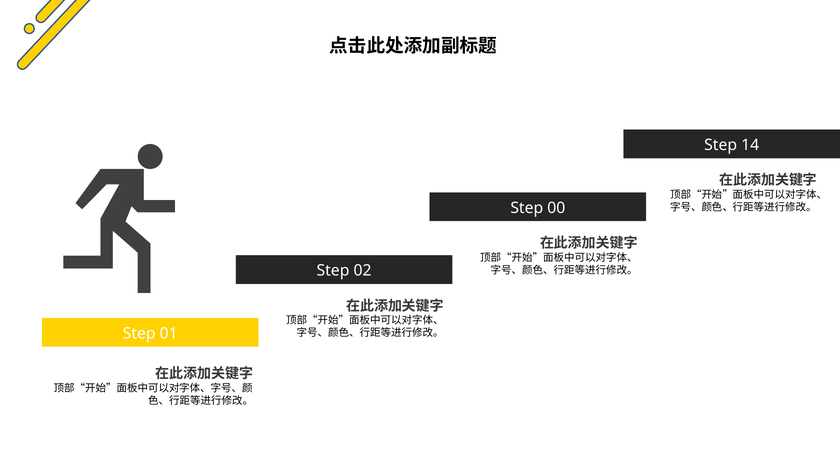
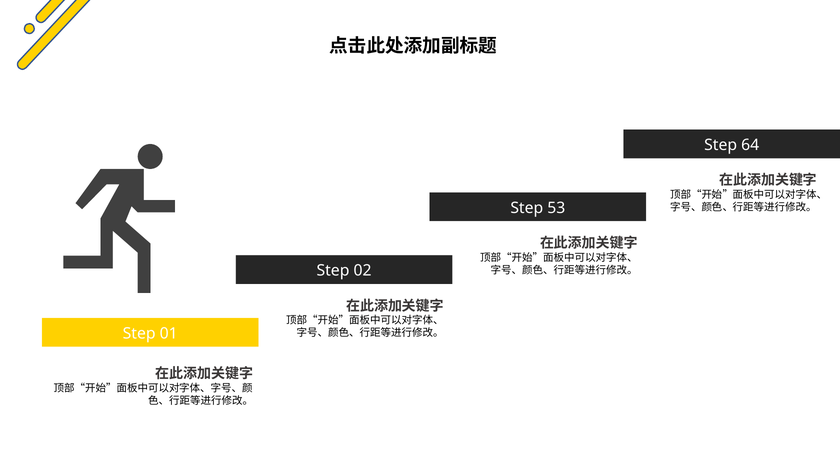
14: 14 -> 64 (750, 145)
00: 00 -> 53 (556, 208)
